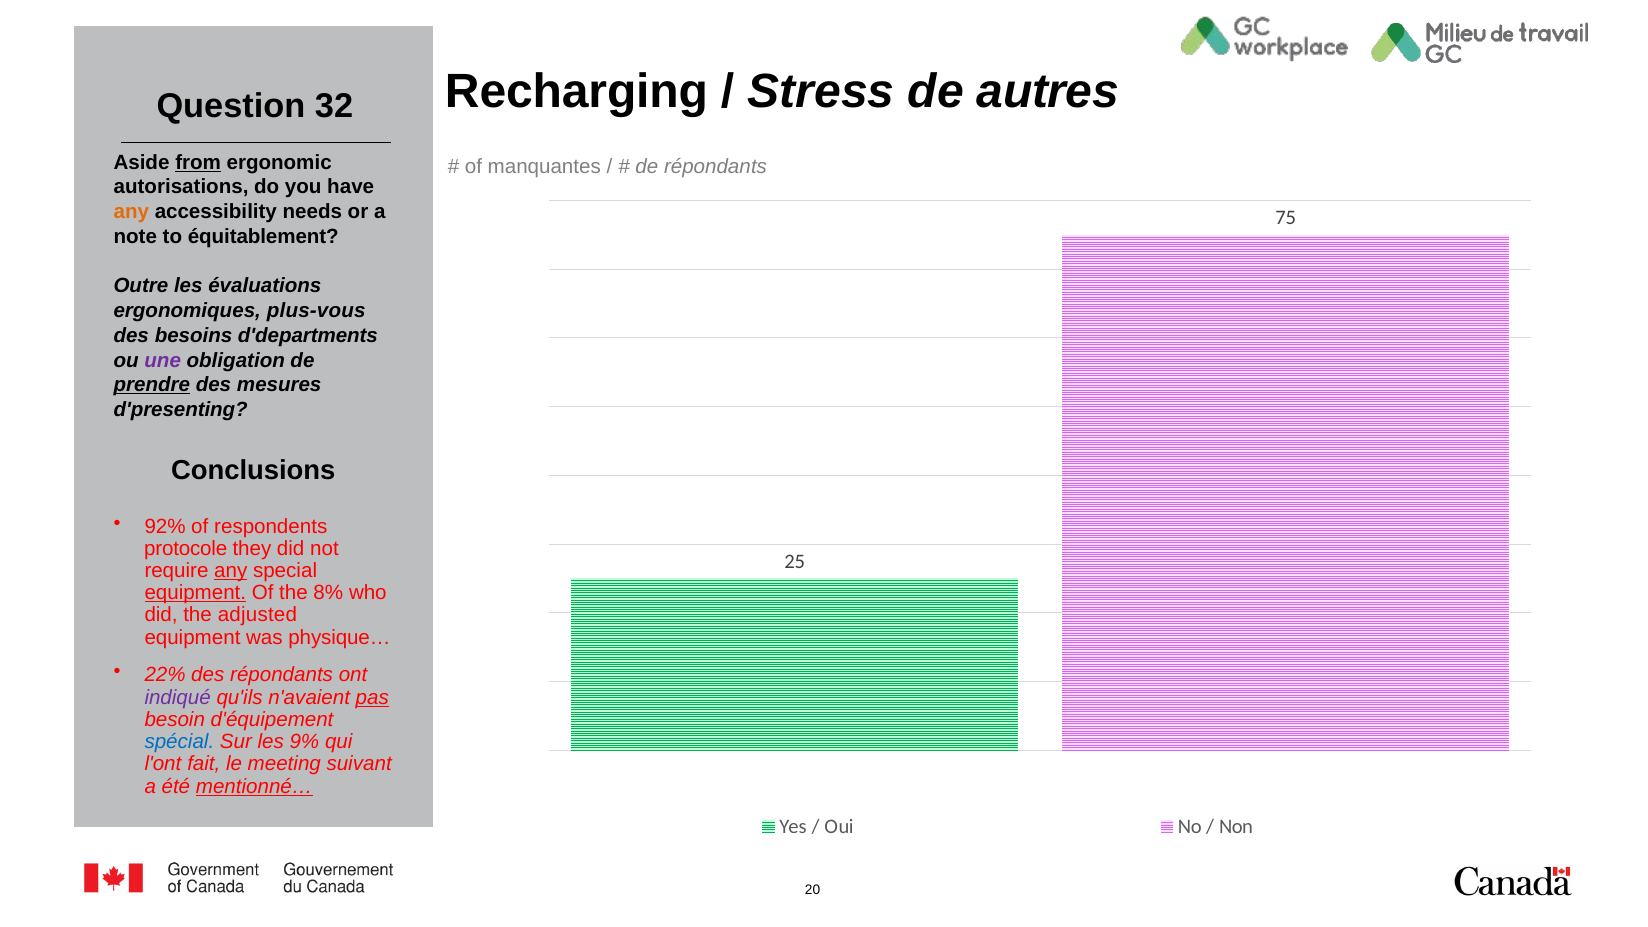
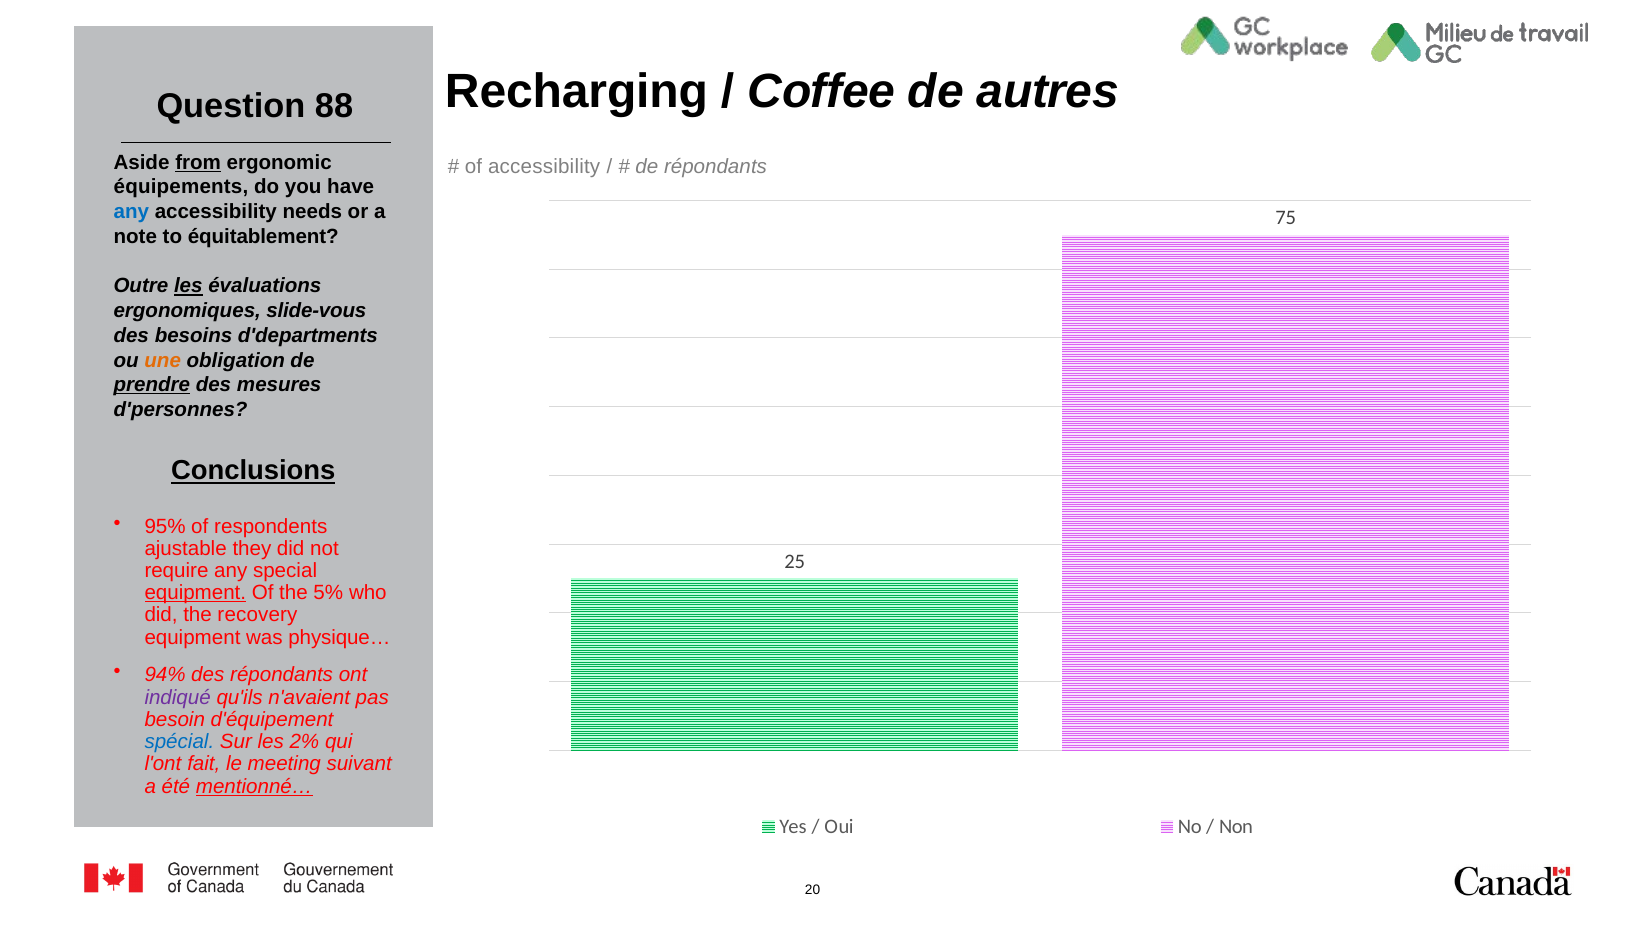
Stress: Stress -> Coffee (821, 92)
32: 32 -> 88 (334, 106)
of manquantes: manquantes -> accessibility (544, 166)
autorisations: autorisations -> équipements (181, 187)
any colour: orange -> blue (131, 212)
les underline: none -> present (188, 286)
plus-vous: plus-vous -> slide-vous (316, 311)
une colour: purple -> orange (163, 360)
d'presenting: d'presenting -> d'personnes (181, 410)
Conclusions underline: none -> present (253, 471)
92%: 92% -> 95% (165, 526)
protocole: protocole -> ajustable (186, 548)
any underline: present -> none (231, 571)
8%: 8% -> 5% (328, 593)
adjusted: adjusted -> recovery (257, 615)
22%: 22% -> 94% (165, 675)
pas underline: present -> none (372, 697)
9%: 9% -> 2% (304, 742)
